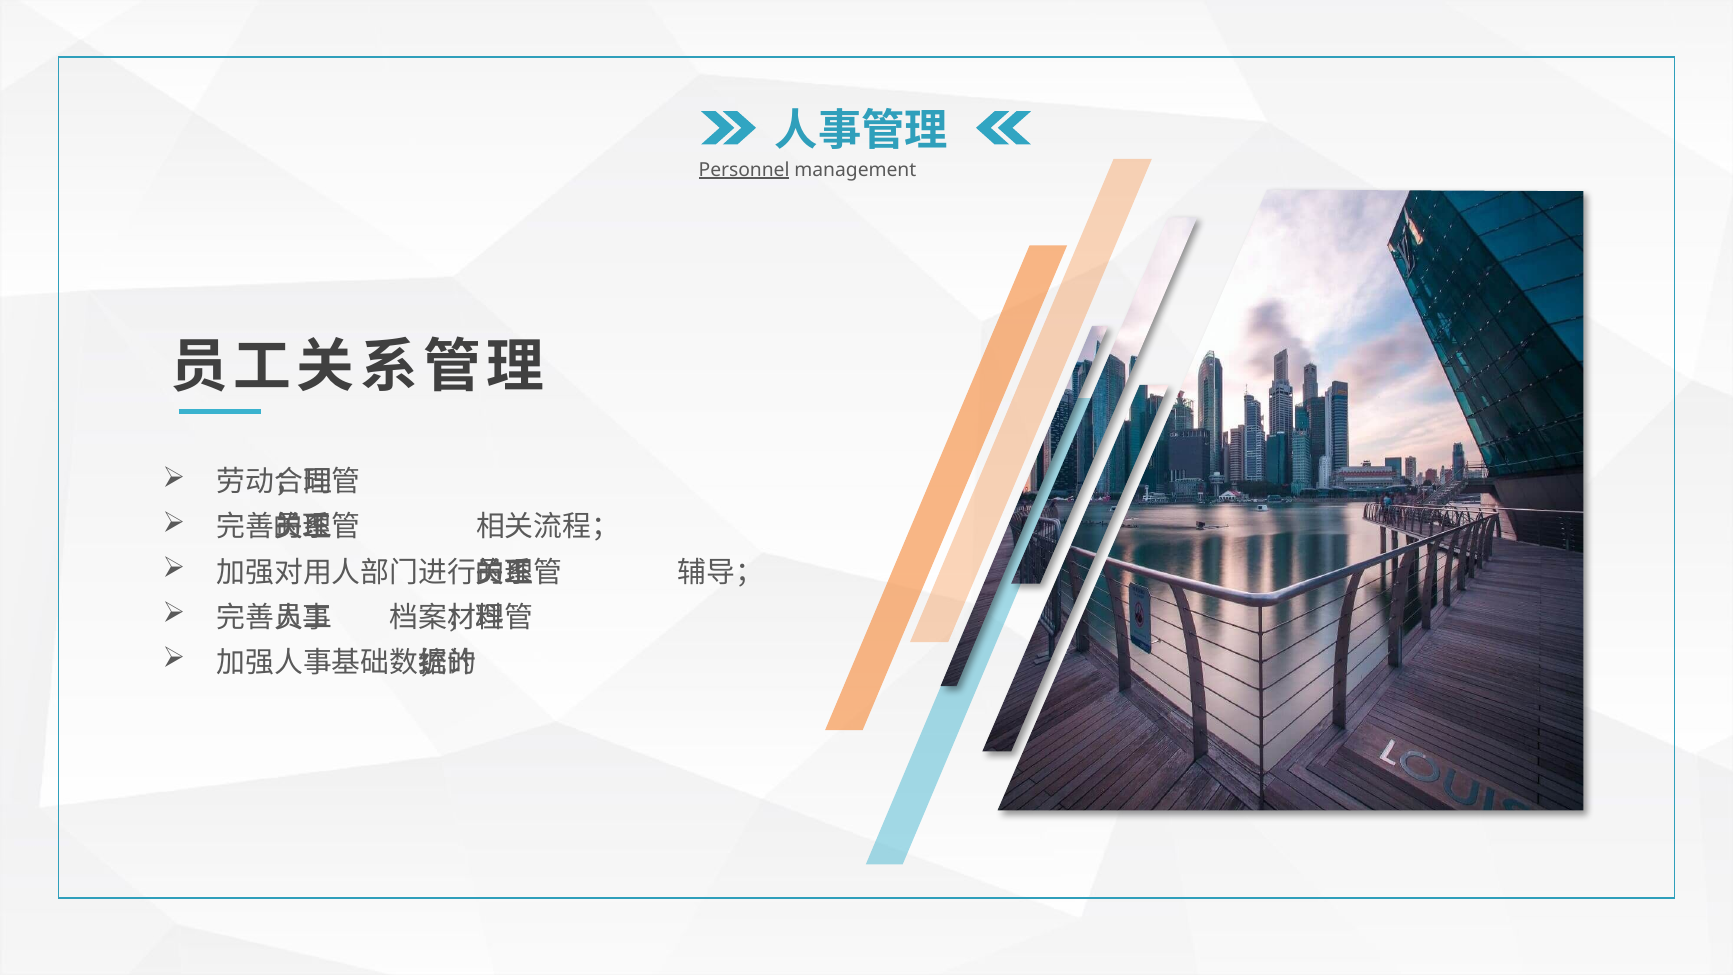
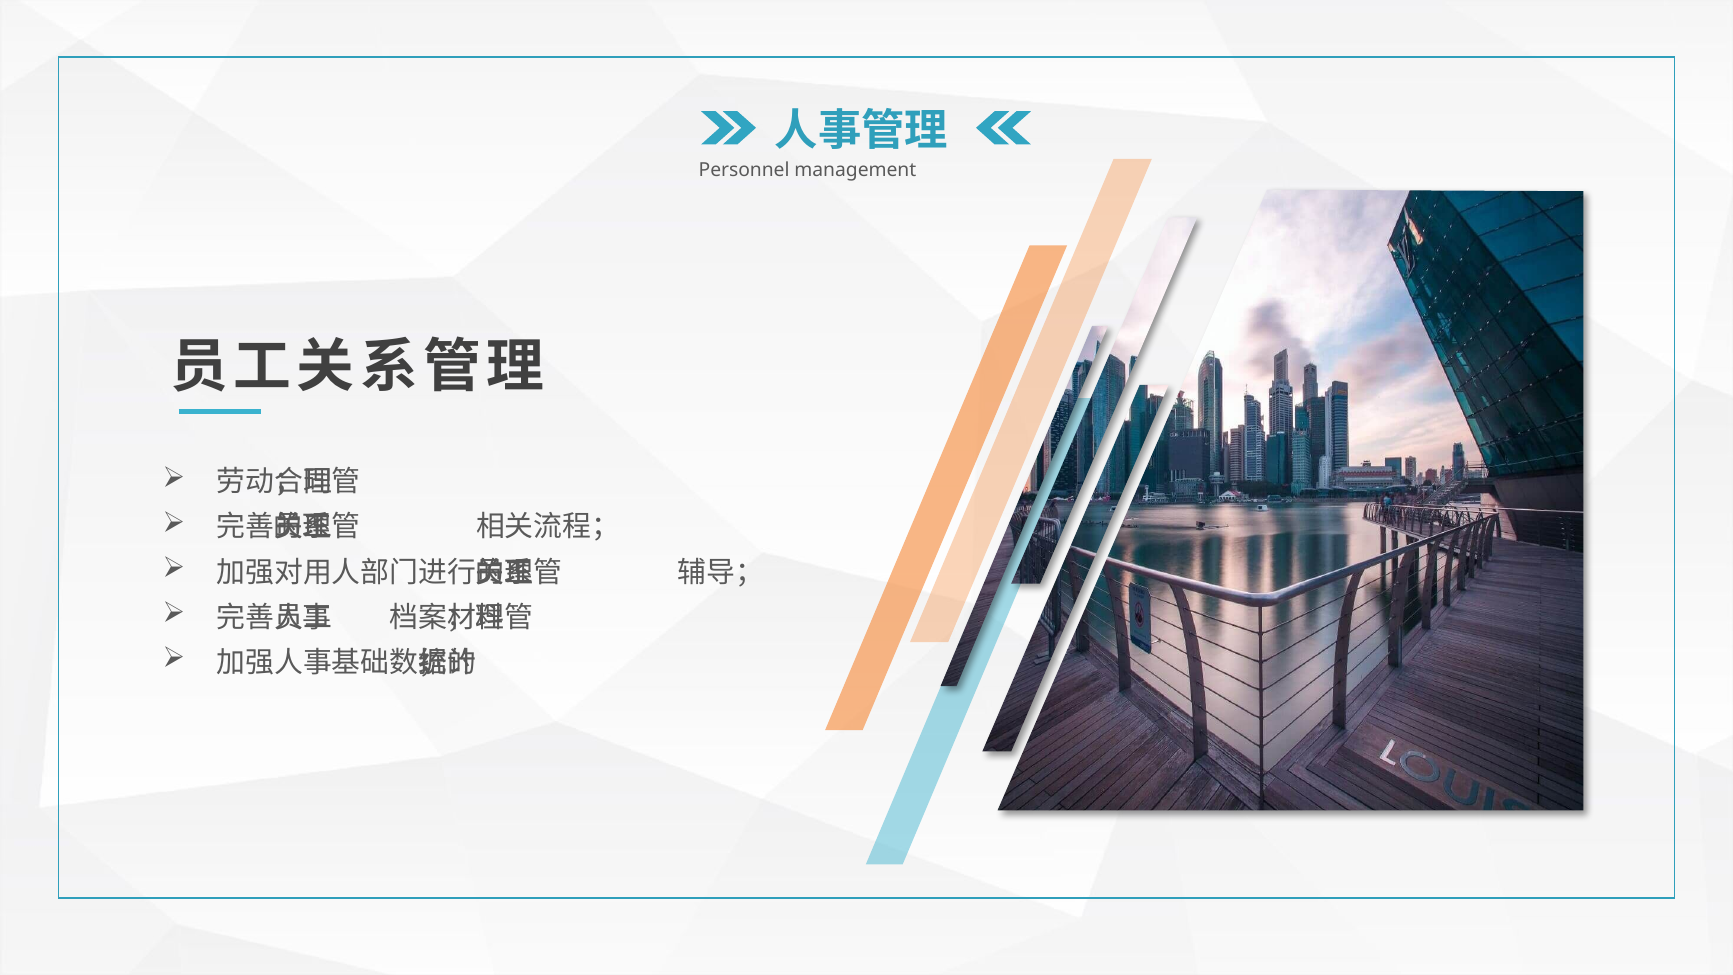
Personnel underline: present -> none (744, 170)
